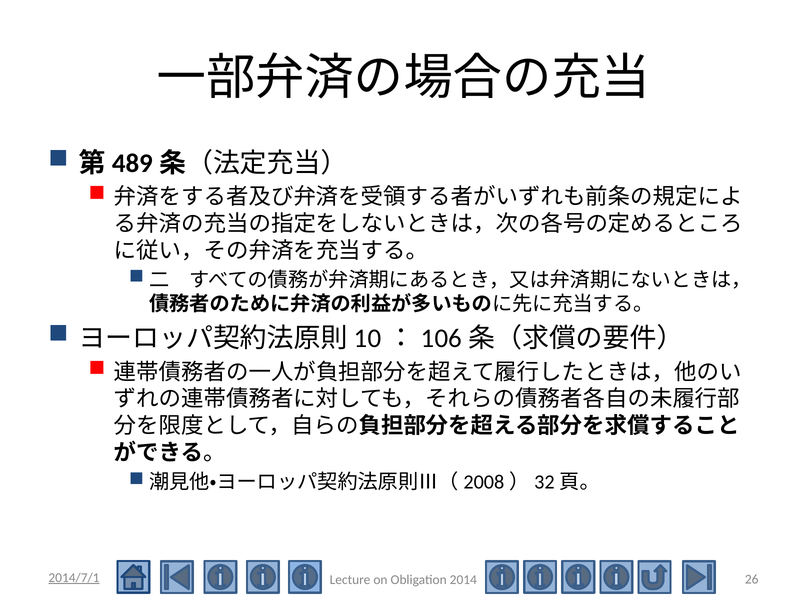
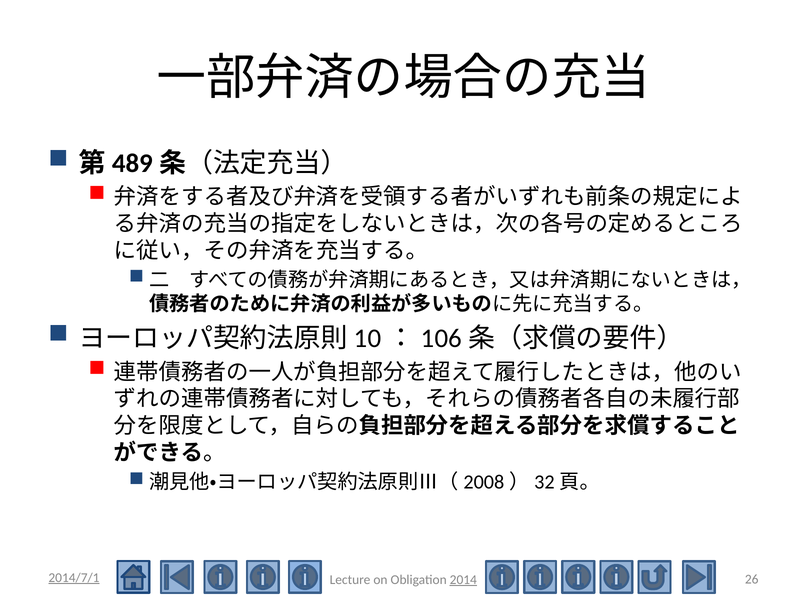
2014 underline: none -> present (463, 580)
